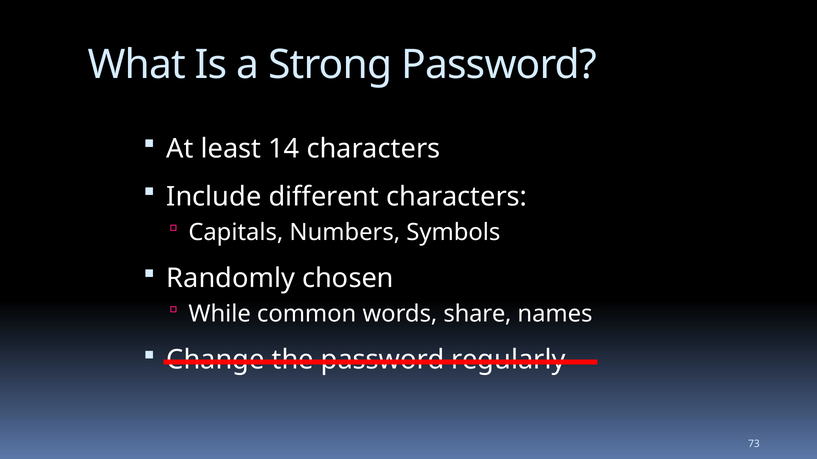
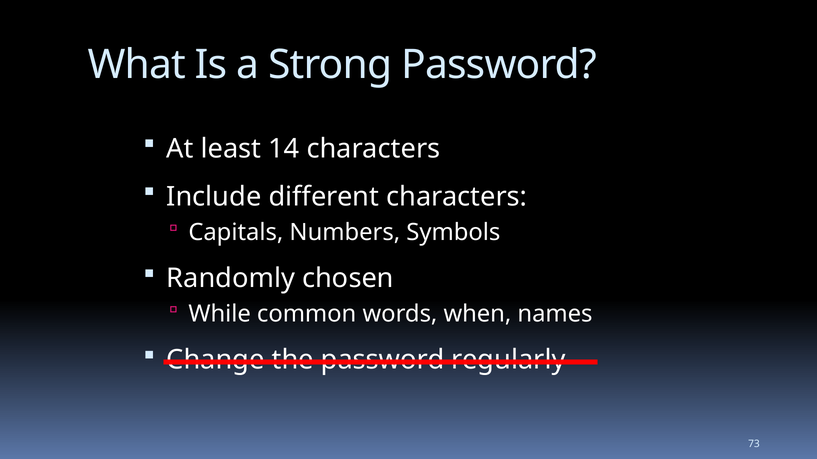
share: share -> when (477, 314)
